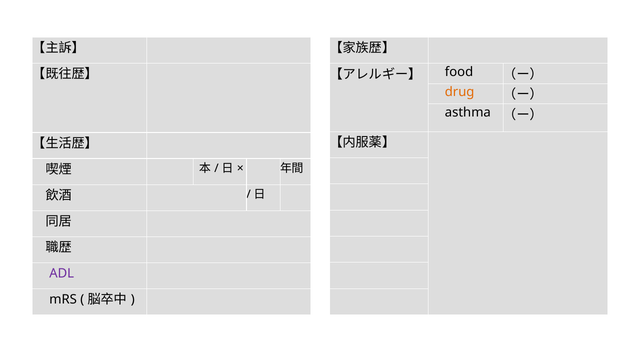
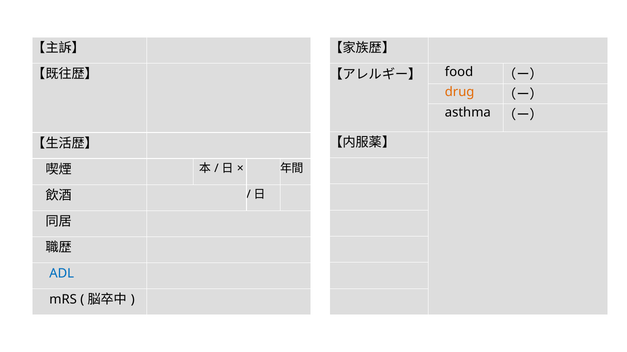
ADL colour: purple -> blue (62, 274)
